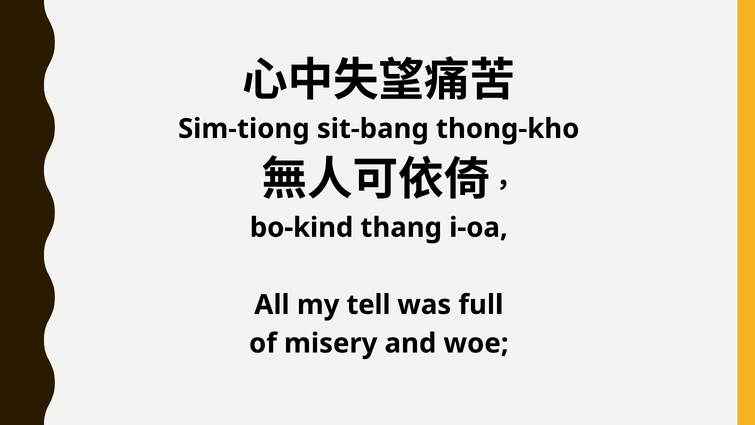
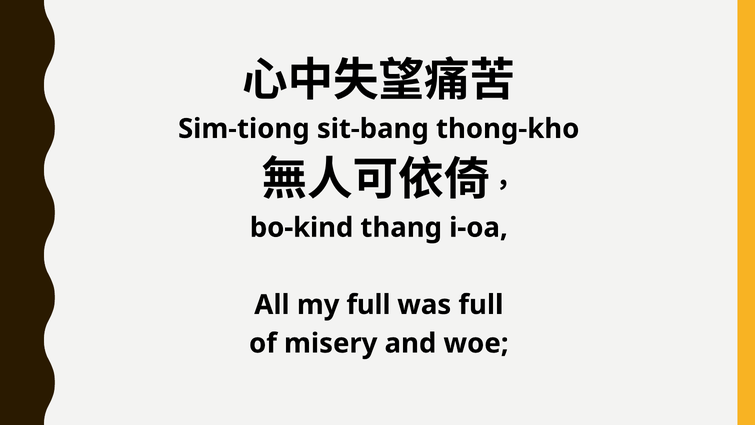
my tell: tell -> full (369, 305)
